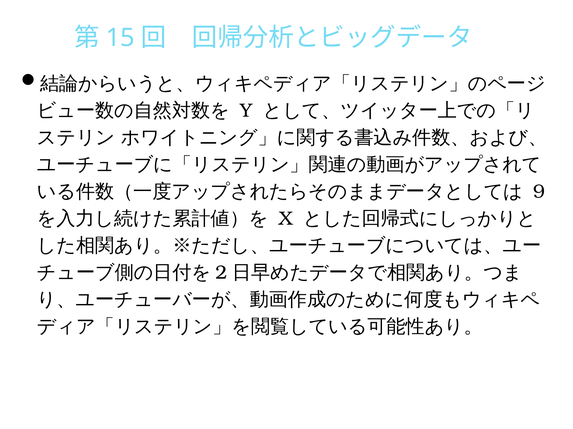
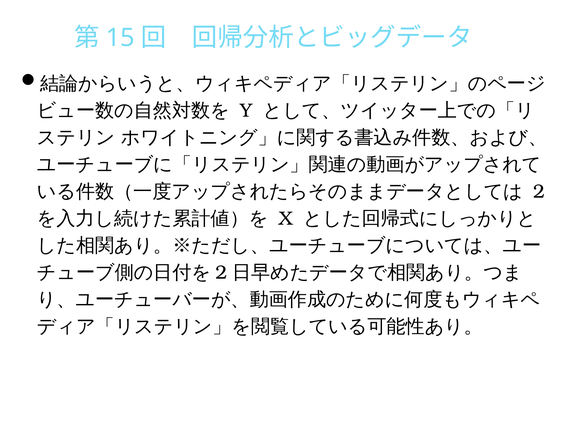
9: 9 -> 2 (539, 192)
